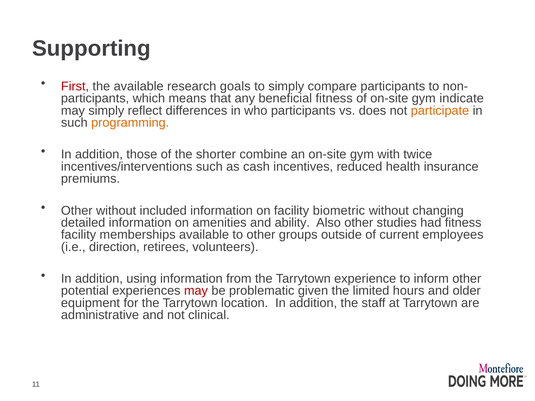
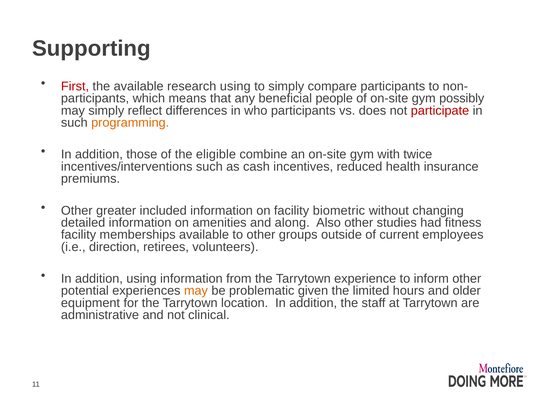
research goals: goals -> using (235, 86)
beneficial fitness: fitness -> people (334, 99)
indicate: indicate -> possibly (462, 99)
participate colour: orange -> red (440, 111)
shorter: shorter -> eligible (216, 155)
Other without: without -> greater (116, 211)
ability: ability -> along (292, 223)
may colour: red -> orange (196, 291)
